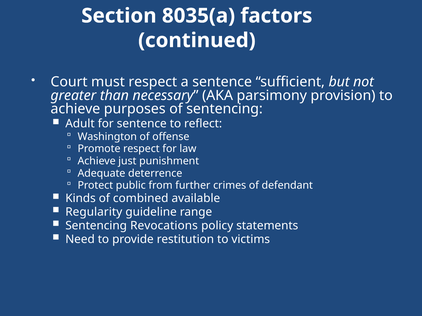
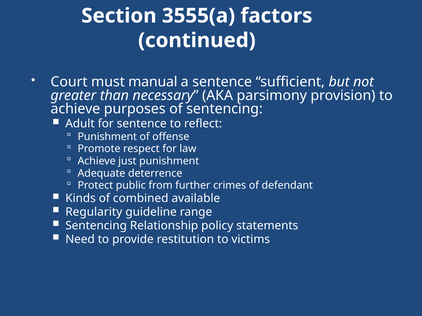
8035(a: 8035(a -> 3555(a (199, 16)
must respect: respect -> manual (153, 82)
Washington: Washington -> Punishment (107, 137)
Revocations: Revocations -> Relationship (164, 226)
